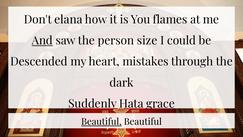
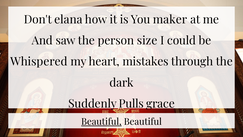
flames: flames -> maker (170, 20)
And underline: present -> none (42, 41)
Descended: Descended -> Whispered (39, 62)
Hata: Hata -> Pulls (131, 104)
